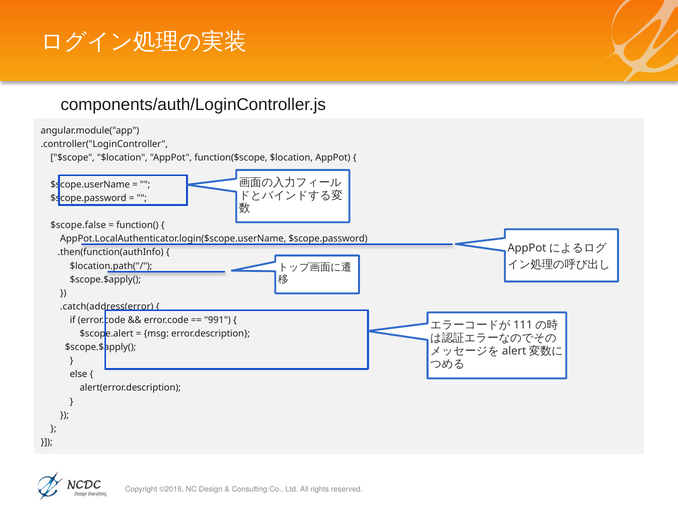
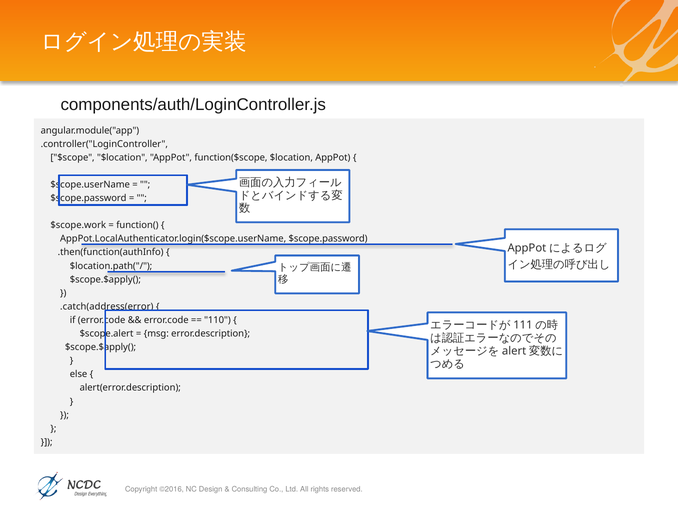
$scope.false: $scope.false -> $scope.work (78, 226)
991: 991 -> 110 (217, 320)
